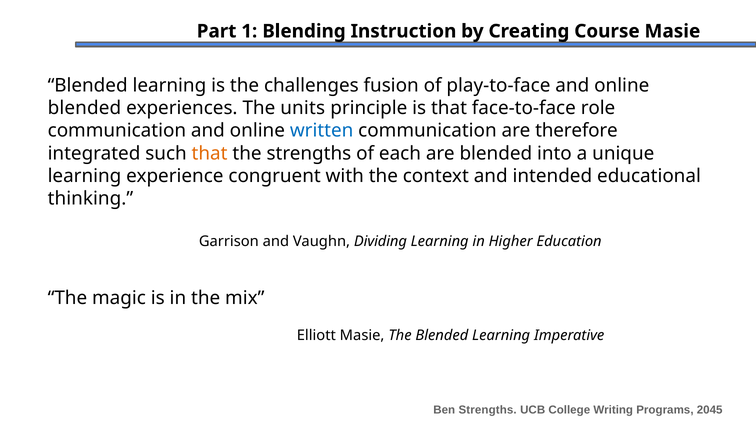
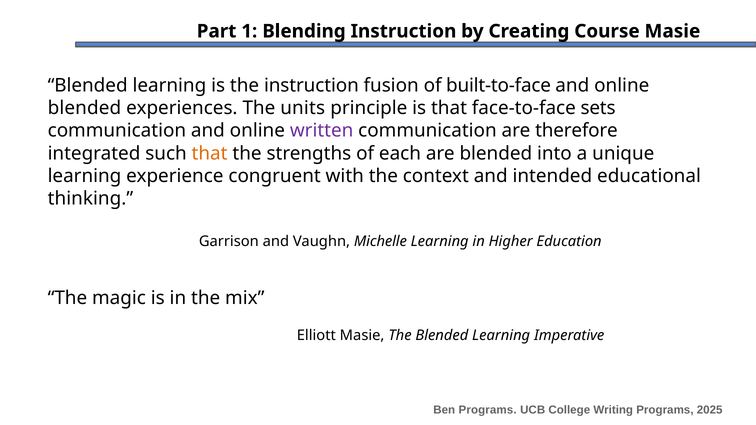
the challenges: challenges -> instruction (311, 85)
play-to-face: play-to-face -> built-to-face (499, 85)
role: role -> sets (598, 108)
written colour: blue -> purple (322, 131)
Dividing: Dividing -> Michelle (380, 241)
Ben Strengths: Strengths -> Programs (488, 410)
2045: 2045 -> 2025 (710, 410)
